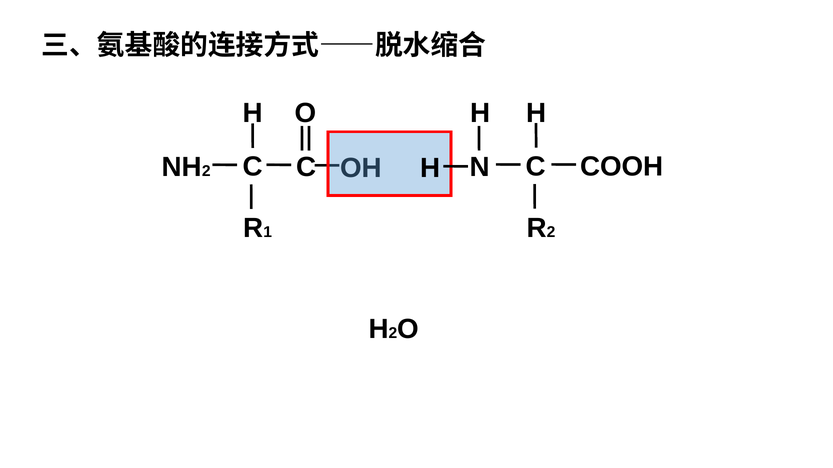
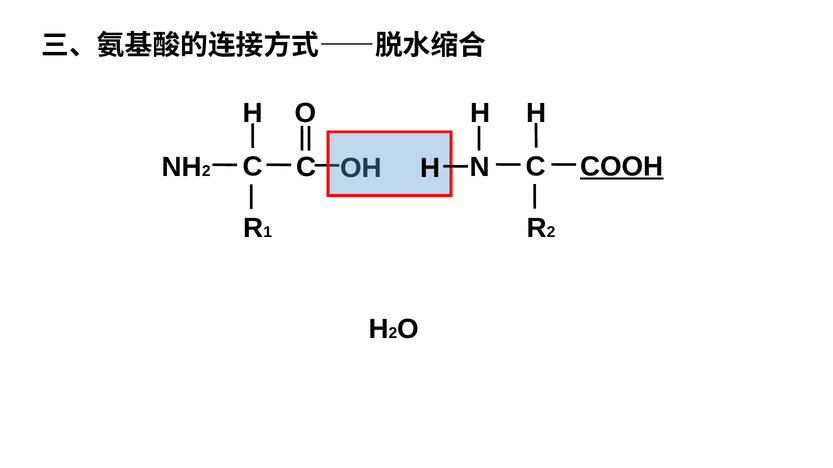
COOH underline: none -> present (622, 167)
